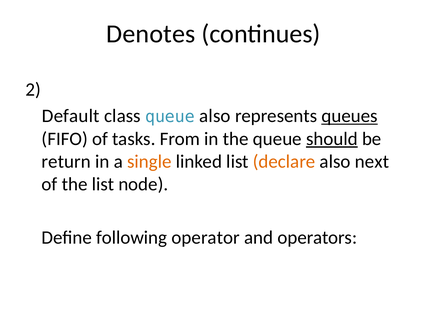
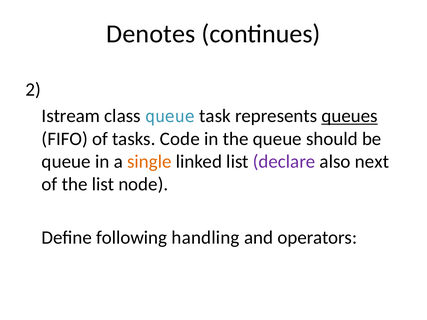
Default: Default -> Istream (71, 116)
queue also: also -> task (215, 116)
From: From -> Code (180, 139)
should underline: present -> none (332, 139)
return: return -> queue (66, 162)
declare colour: orange -> purple (284, 162)
operator: operator -> handling (206, 238)
